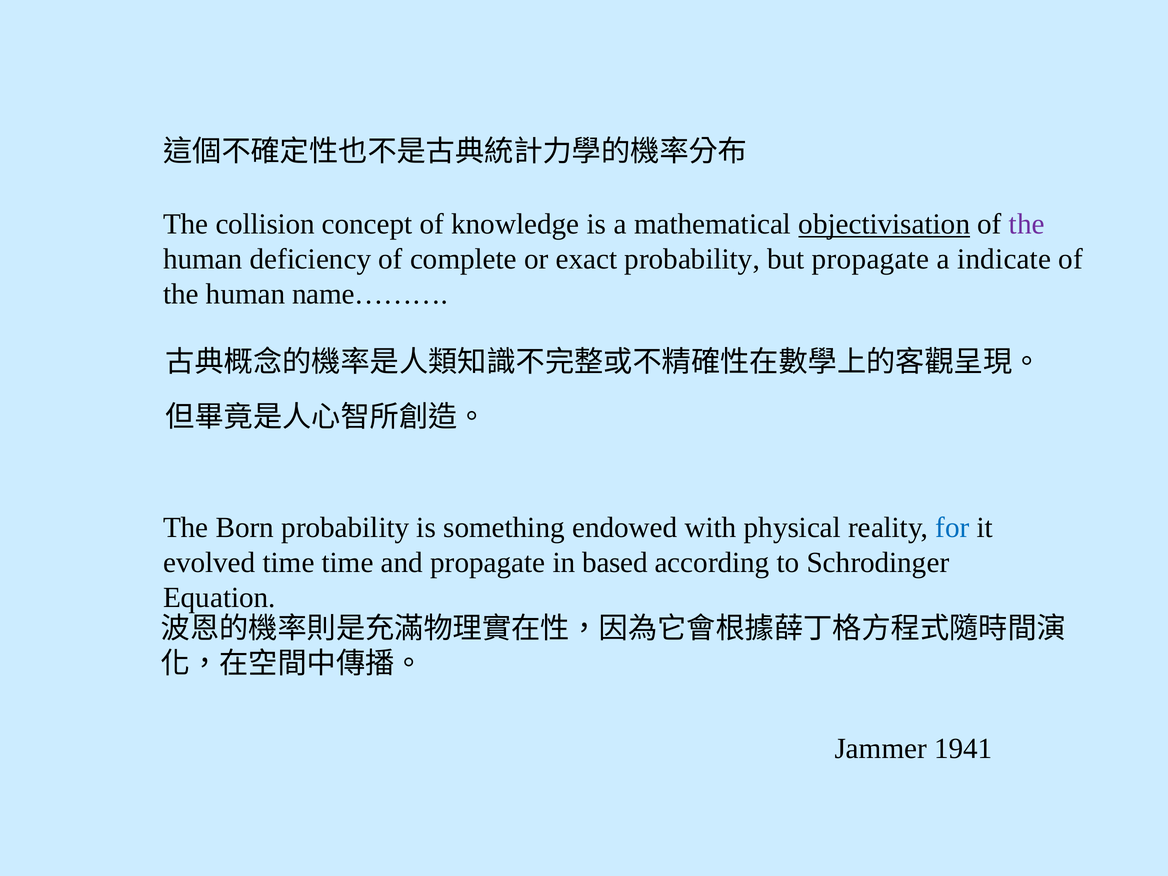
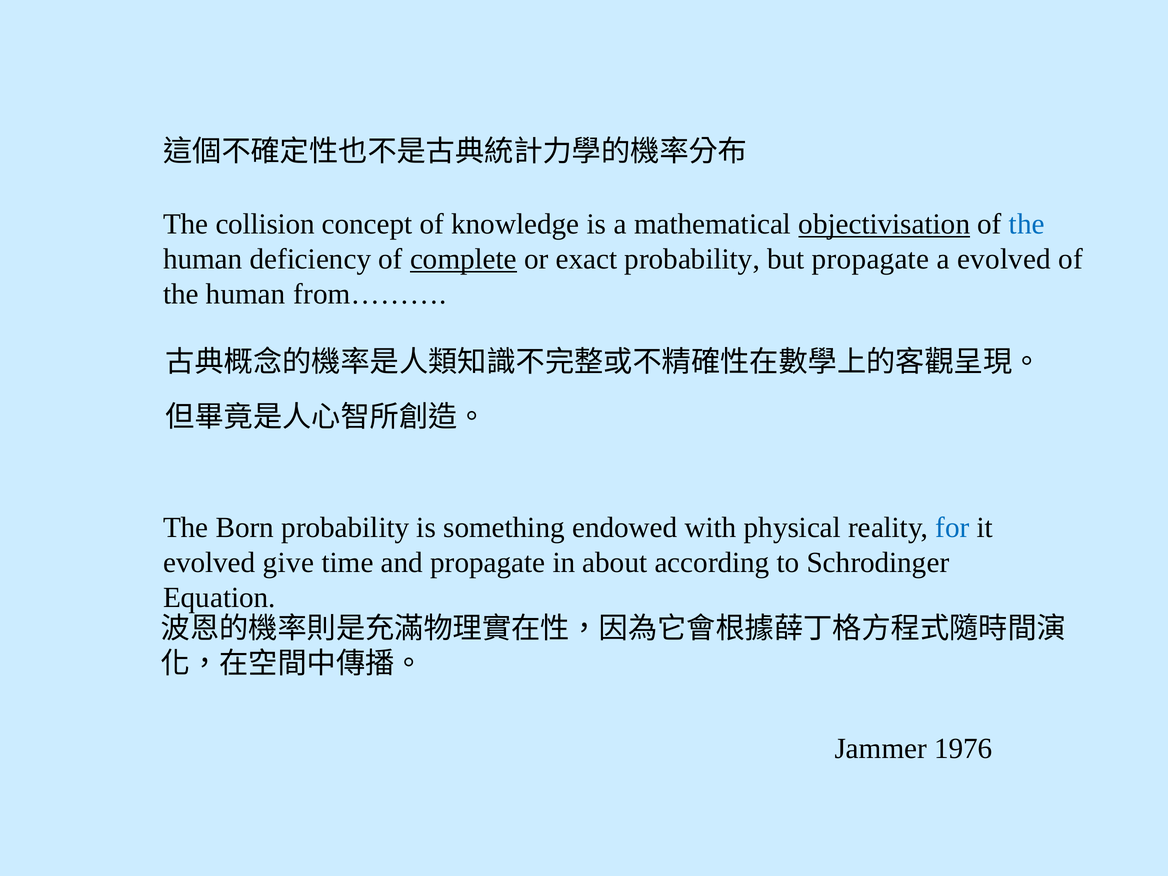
the colour: purple -> blue (1027, 224)
complete underline: none -> present (463, 259)
a indicate: indicate -> evolved (1004, 259)
name………: name……… -> from……… (370, 294)
evolved time: time -> give (288, 563)
based: based -> about (615, 563)
1941: 1941 -> 1976 (963, 748)
